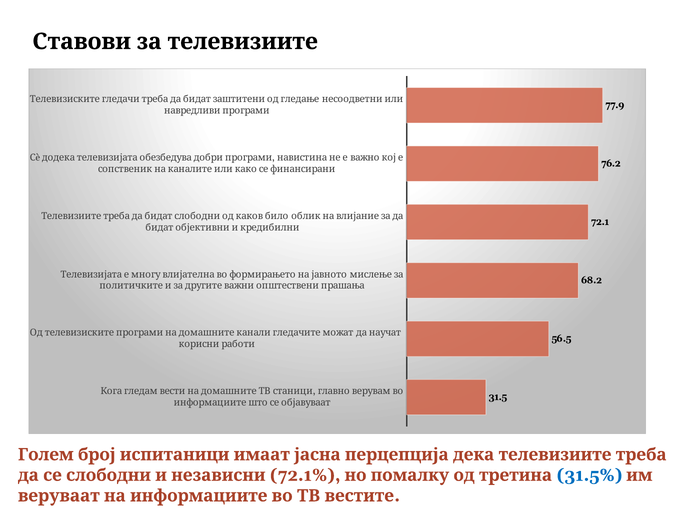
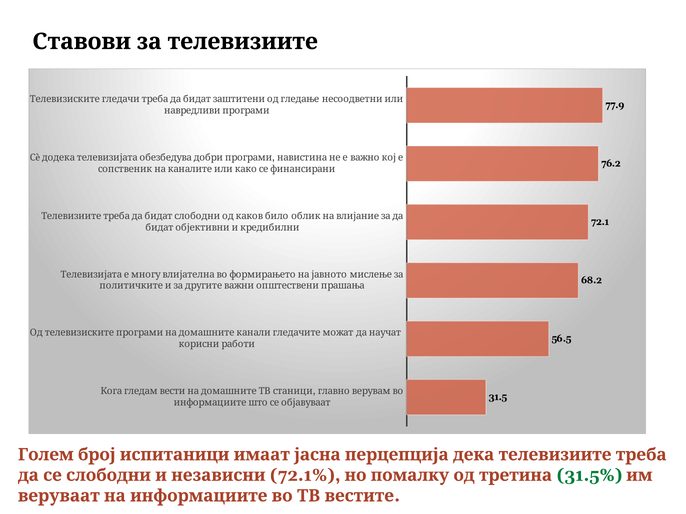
31.5% colour: blue -> green (590, 476)
